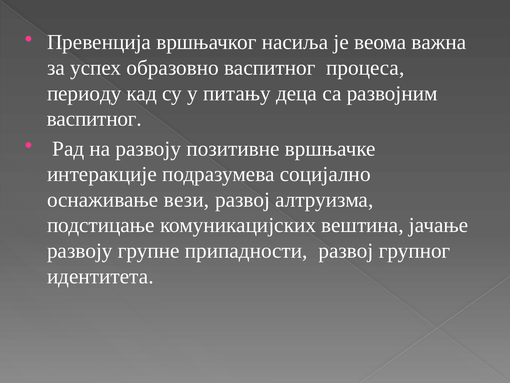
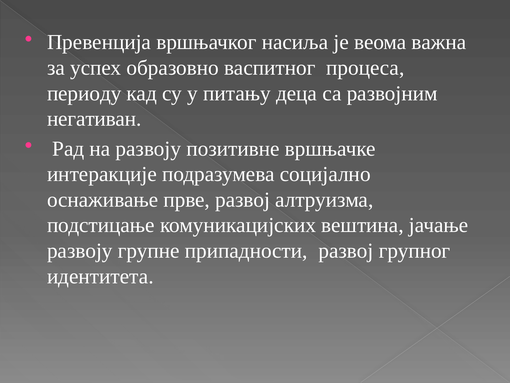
васпитног: васпитног -> негативан (94, 119)
вези: вези -> прве (187, 199)
